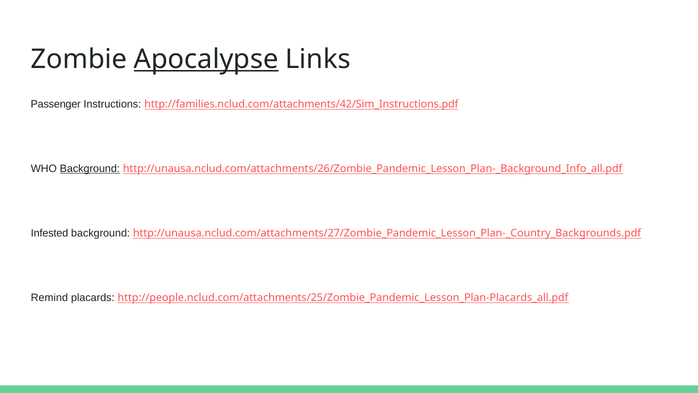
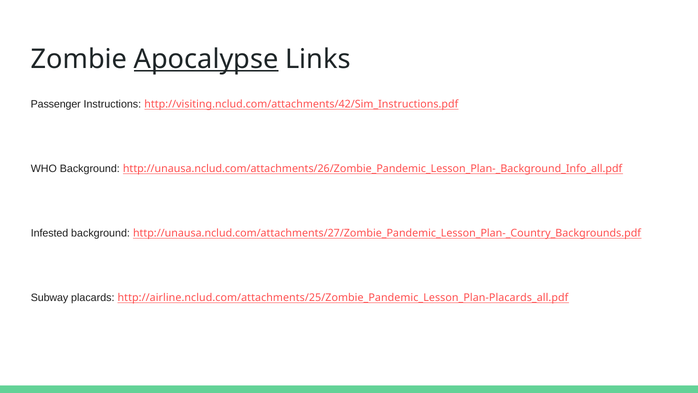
http://families.nclud.com/attachments/42/Sim_Instructions.pdf: http://families.nclud.com/attachments/42/Sim_Instructions.pdf -> http://visiting.nclud.com/attachments/42/Sim_Instructions.pdf (301, 104)
Background underline: present -> none (90, 169)
Remind: Remind -> Subway (50, 298)
http://people.nclud.com/attachments/25/Zombie_Pandemic_Lesson_Plan-Placards_all.pdf: http://people.nclud.com/attachments/25/Zombie_Pandemic_Lesson_Plan-Placards_all.pdf -> http://airline.nclud.com/attachments/25/Zombie_Pandemic_Lesson_Plan-Placards_all.pdf (343, 298)
